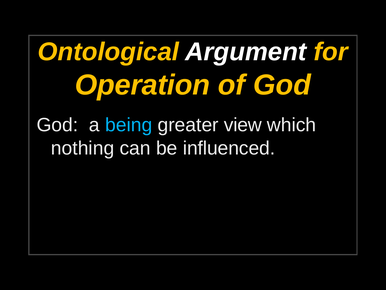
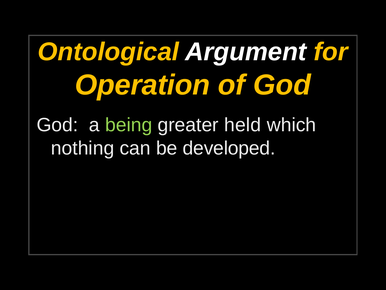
being colour: light blue -> light green (129, 125)
view: view -> held (243, 125)
influenced: influenced -> developed (229, 148)
